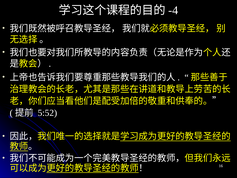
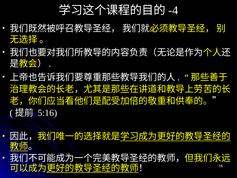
5:52: 5:52 -> 5:16 (47, 113)
